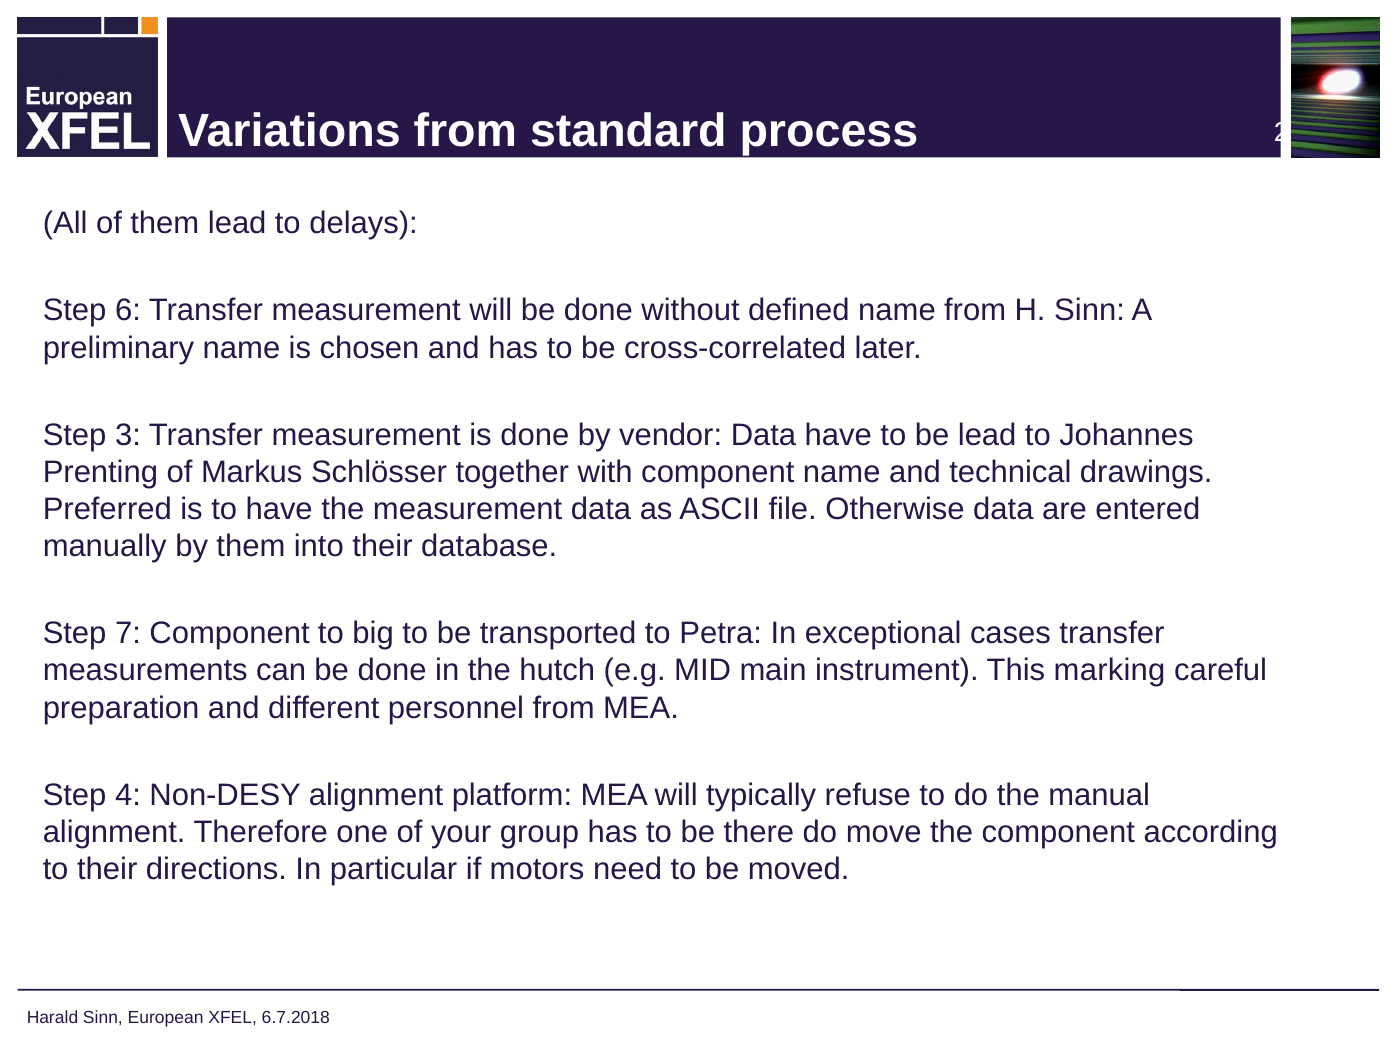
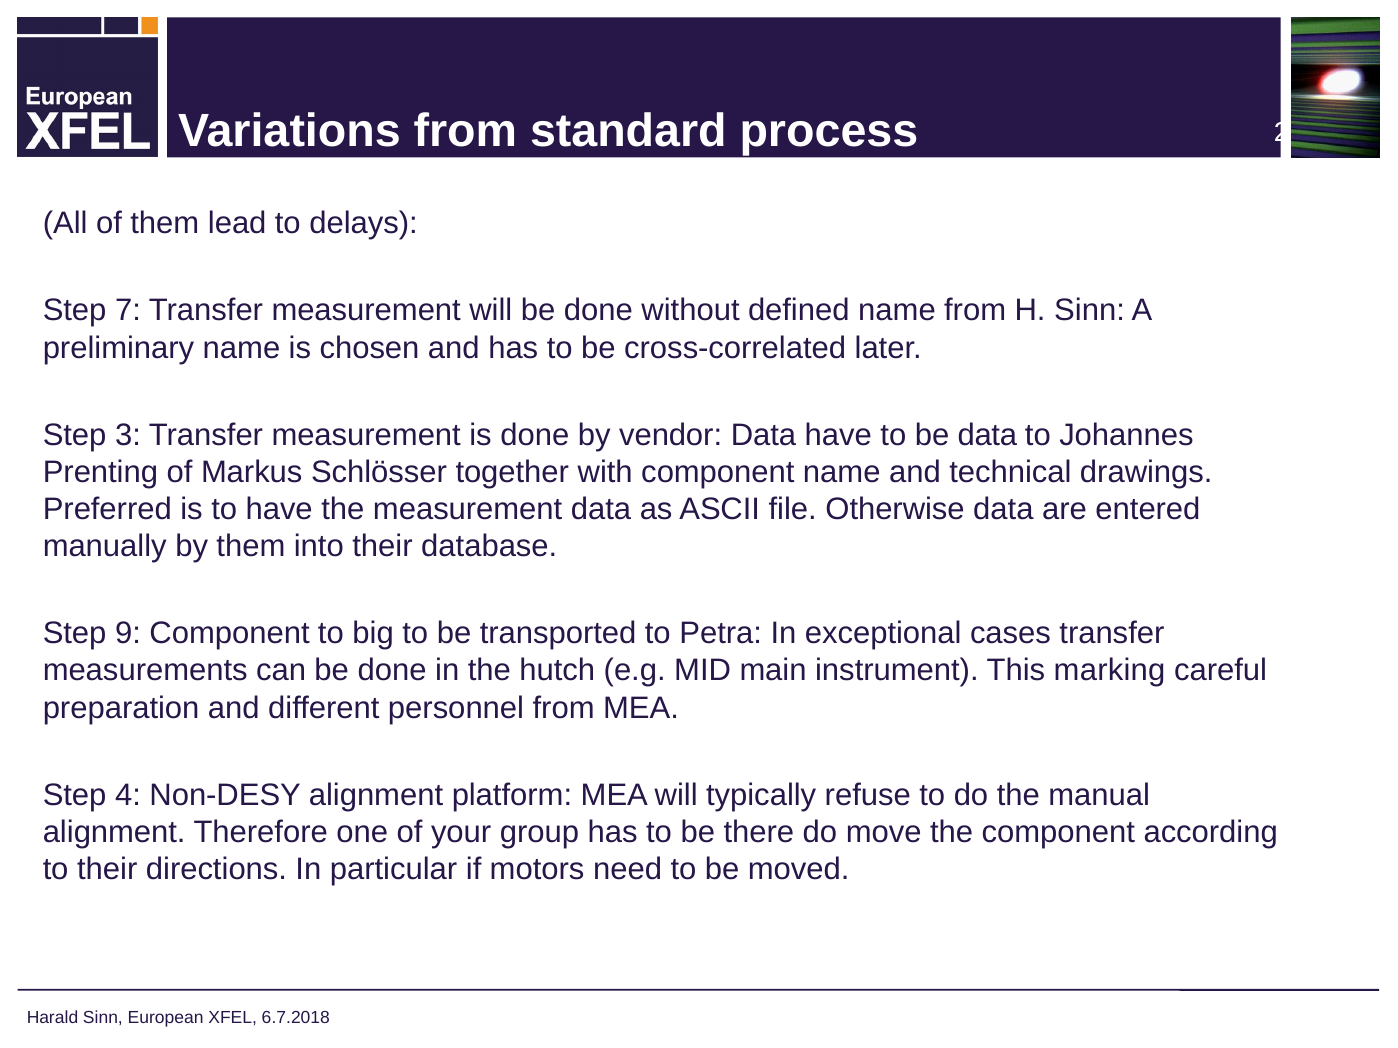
6: 6 -> 7 (128, 311)
be lead: lead -> data (987, 435)
7: 7 -> 9 (128, 634)
